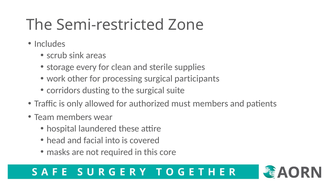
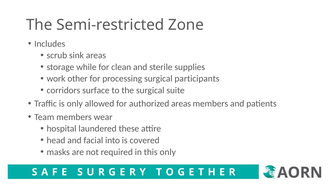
every: every -> while (86, 67)
dusting: dusting -> surface (96, 90)
authorized must: must -> areas (181, 104)
this core: core -> only (168, 152)
